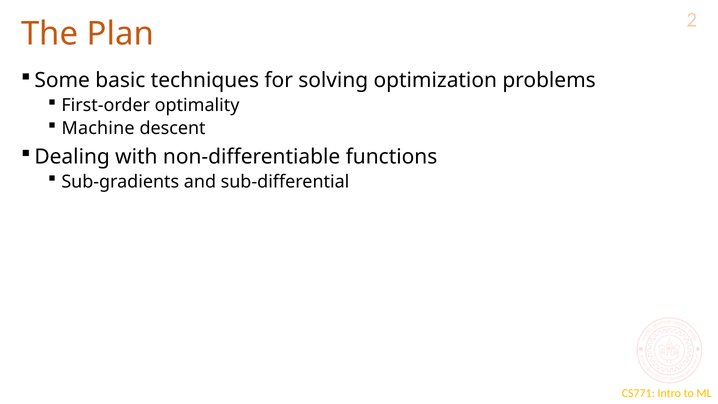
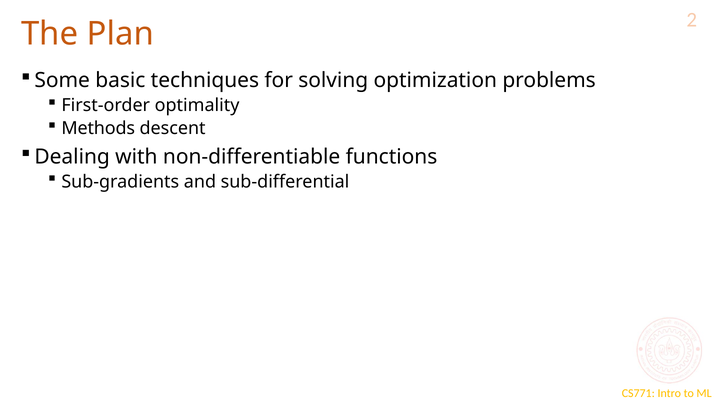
Machine: Machine -> Methods (98, 128)
